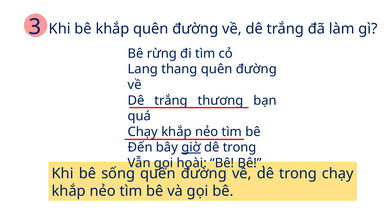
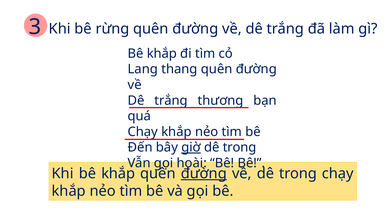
bê khắp: khắp -> rừng (112, 29)
rừng: rừng -> khắp (162, 53)
Khi bê sống: sống -> khắp (118, 173)
đường underline: none -> present (204, 173)
